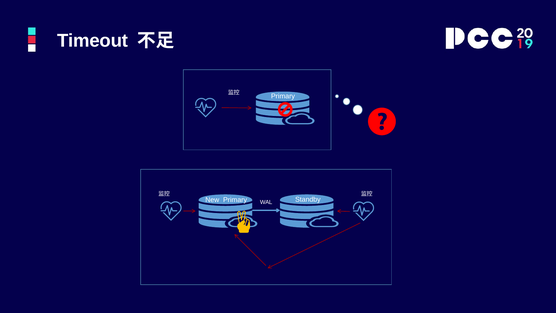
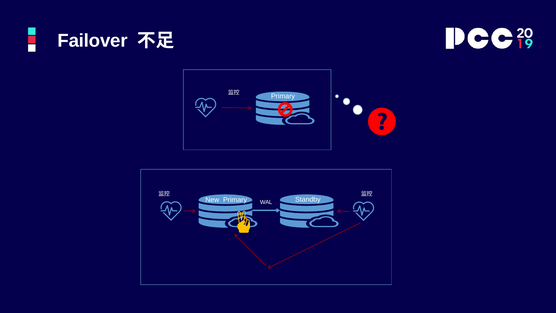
Timeout: Timeout -> Failover (93, 41)
